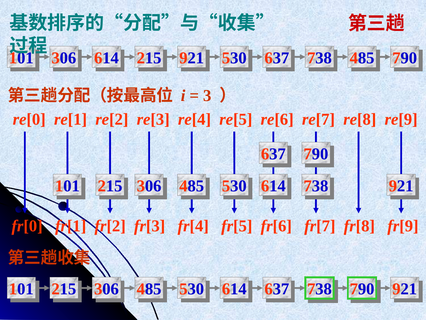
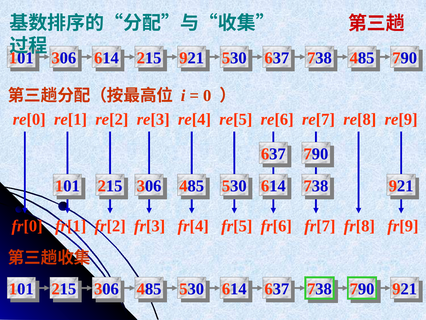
3: 3 -> 0 (207, 95)
